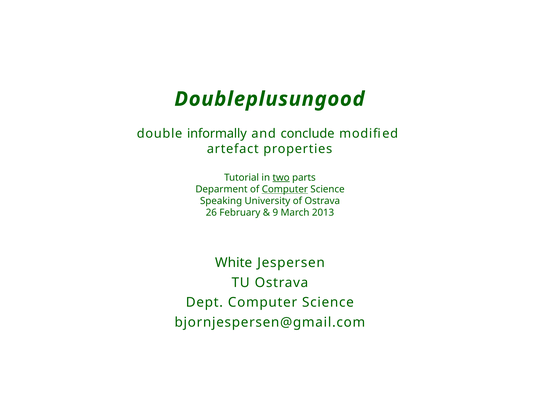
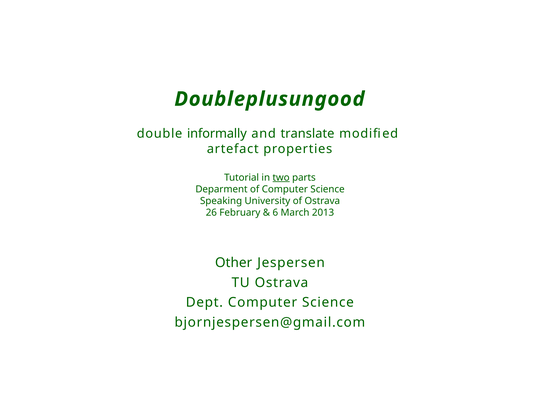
conclude: conclude -> translate (307, 134)
Computer underline: present -> none (285, 189)
9: 9 -> 6 (275, 213)
White: White -> Other (234, 263)
